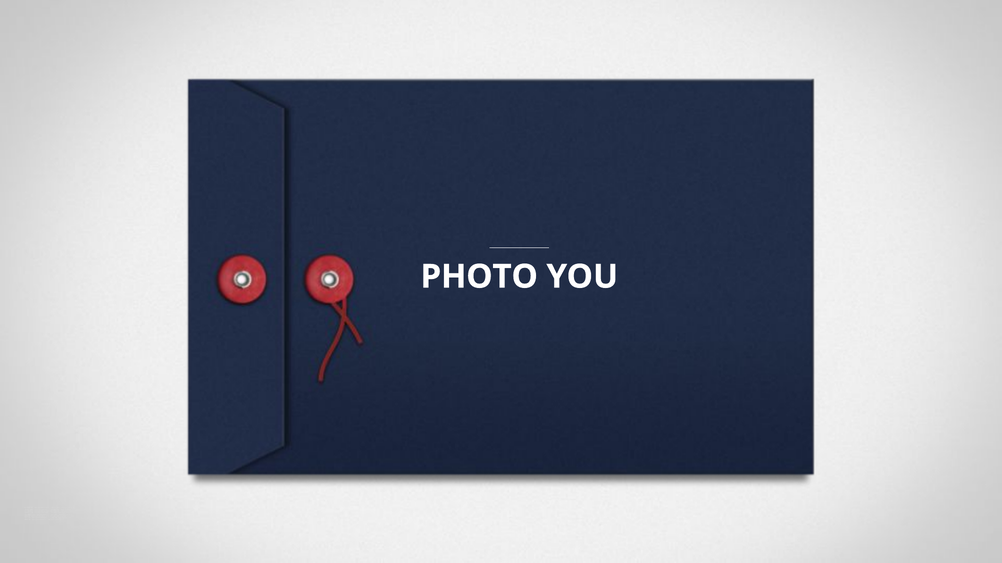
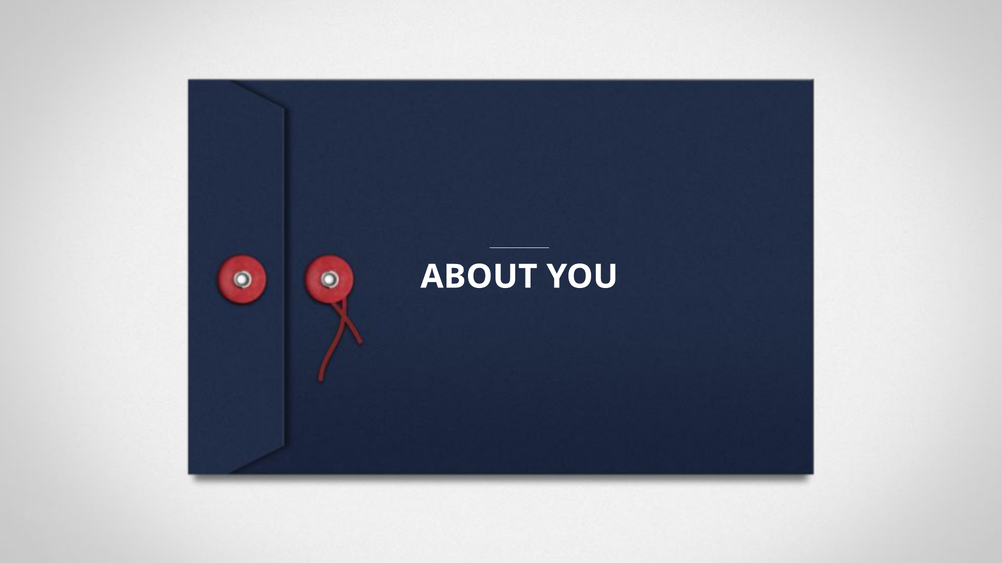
PHOTO: PHOTO -> ABOUT (479, 277)
